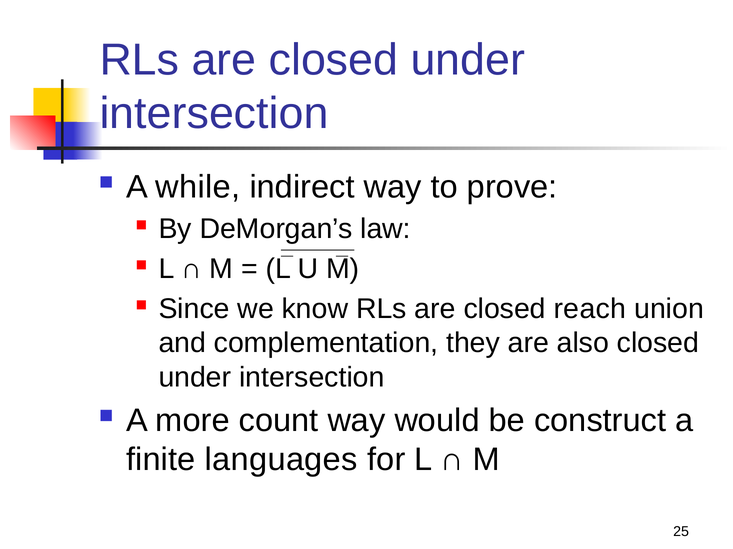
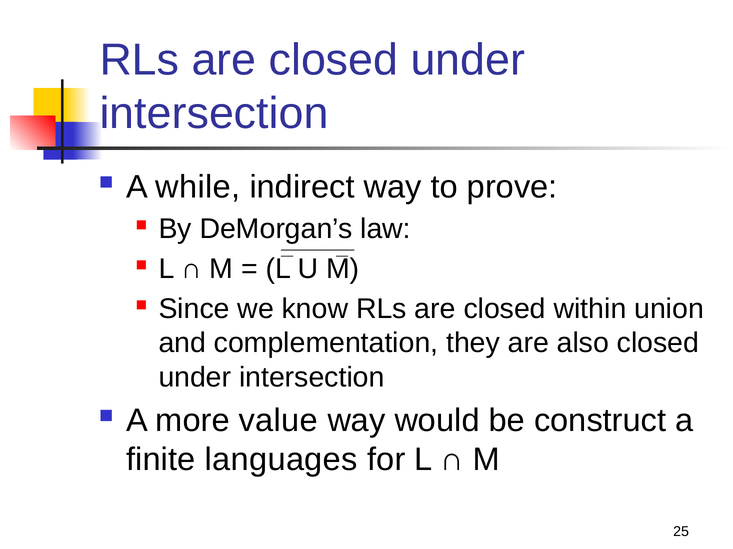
reach: reach -> within (590, 309)
count: count -> value (278, 421)
